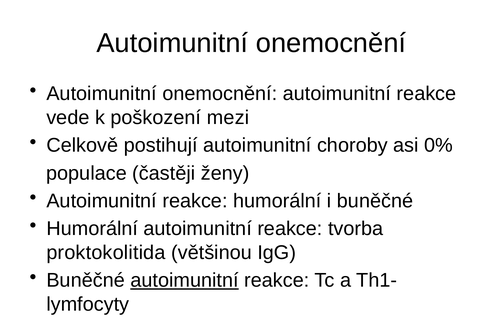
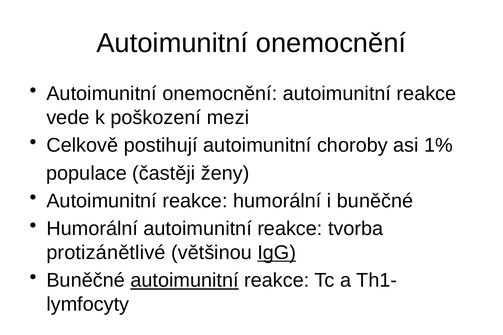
0%: 0% -> 1% (439, 145)
proktokolitida: proktokolitida -> protizánětlivé (106, 253)
IgG underline: none -> present (277, 253)
